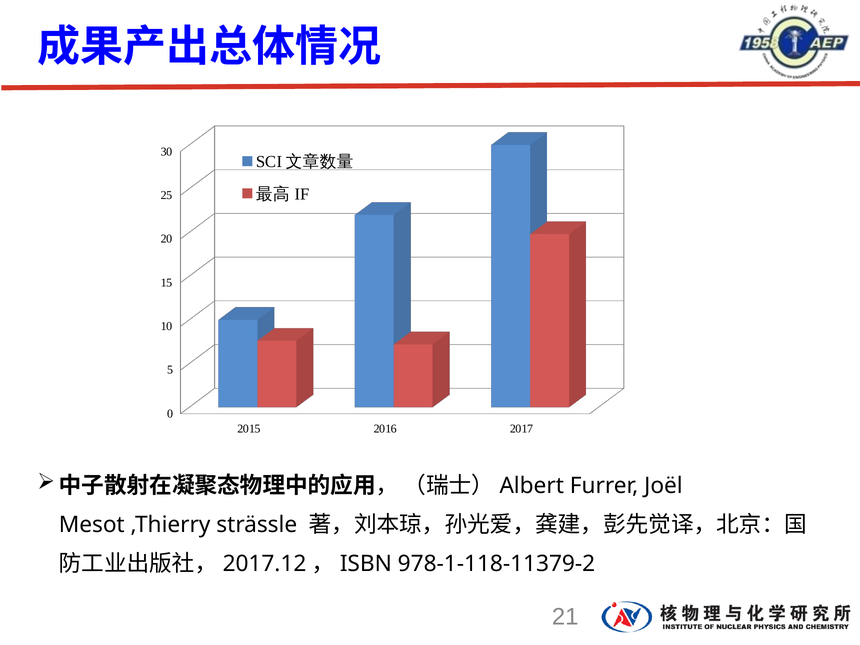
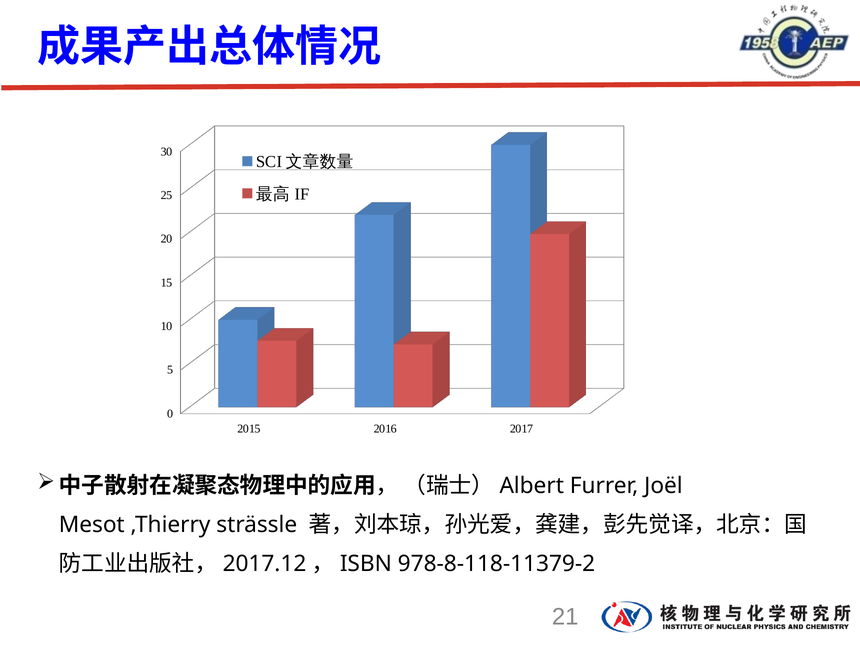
978-1-118-11379-2: 978-1-118-11379-2 -> 978-8-118-11379-2 (496, 564)
